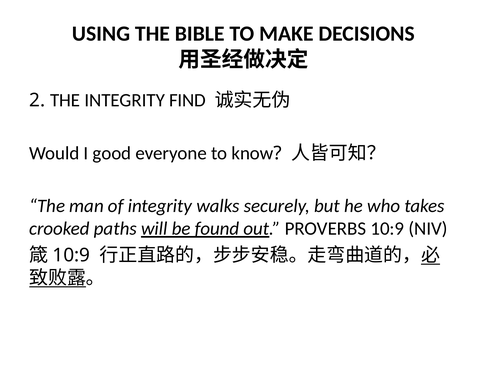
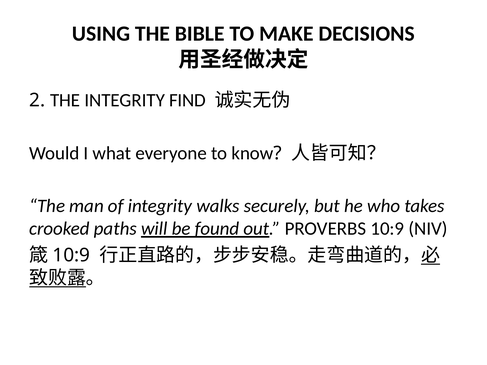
good: good -> what (112, 153)
